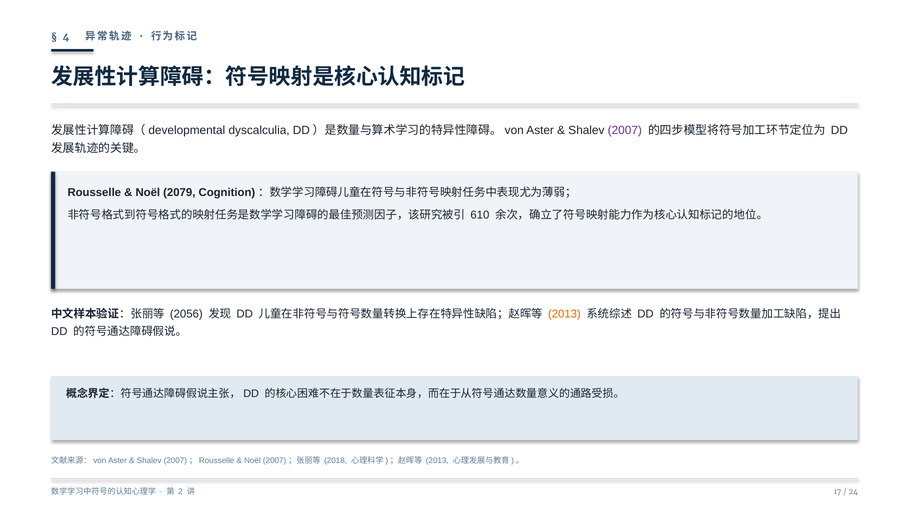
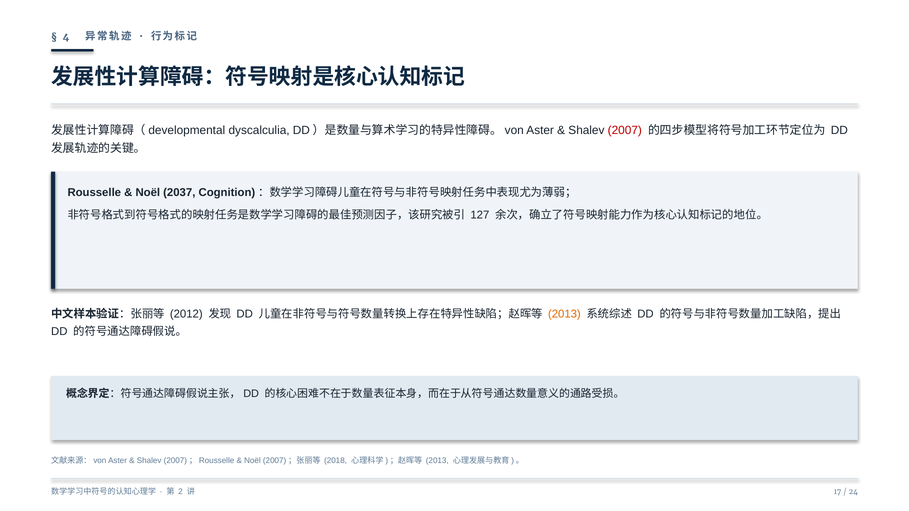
2007 colour: purple -> red (625, 131)
2079: 2079 -> 2037 (179, 193)
610: 610 -> 127 (480, 215)
2056: 2056 -> 2012 (186, 314)
